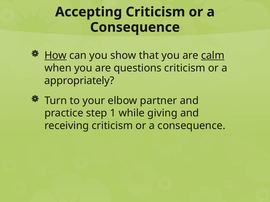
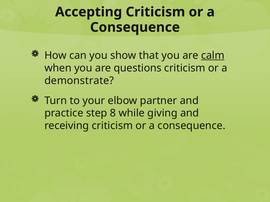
How underline: present -> none (56, 56)
appropriately: appropriately -> demonstrate (79, 81)
1: 1 -> 8 (113, 113)
